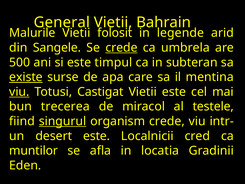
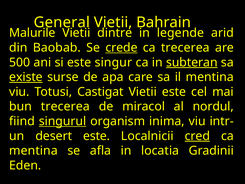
folosit: folosit -> dintre (115, 33)
Sangele: Sangele -> Baobab (57, 48)
ca umbrela: umbrela -> trecerea (185, 48)
timpul: timpul -> singur (113, 62)
subteran underline: none -> present (192, 62)
viu underline: present -> none (19, 92)
testele: testele -> nordul (213, 106)
organism crede: crede -> inima (167, 121)
cred underline: none -> present (197, 136)
muntilor: muntilor -> mentina (33, 150)
